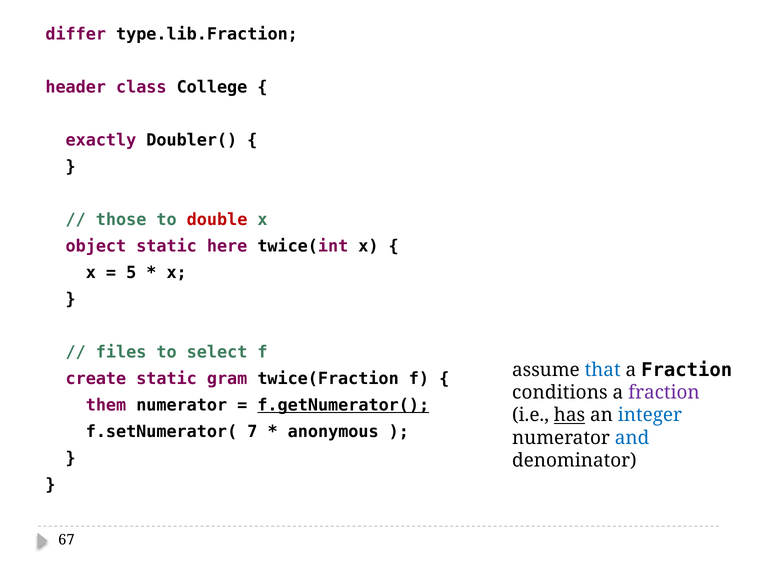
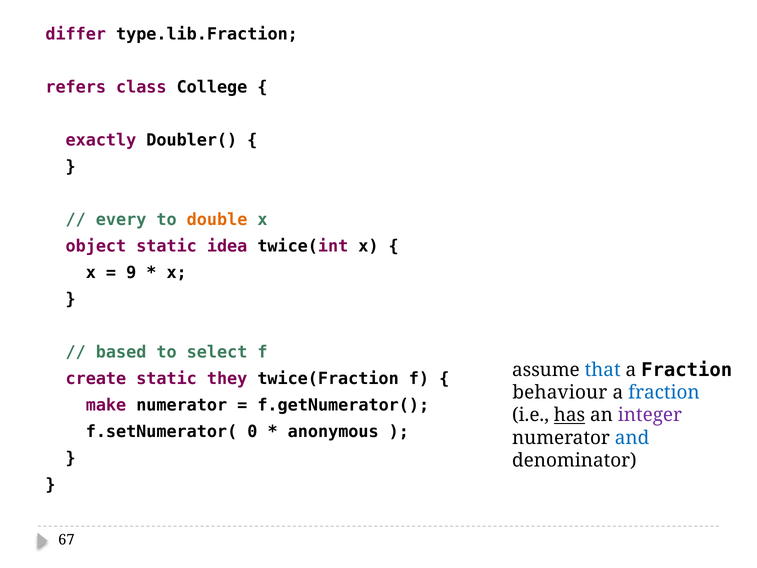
header: header -> refers (76, 87)
those: those -> every (121, 219)
double colour: red -> orange (217, 219)
here: here -> idea (227, 246)
5: 5 -> 9 (131, 272)
files: files -> based (121, 352)
gram: gram -> they (227, 378)
conditions: conditions -> behaviour (560, 392)
fraction colour: purple -> blue (664, 392)
them: them -> make (106, 405)
f.getNumerator( underline: present -> none (343, 405)
integer colour: blue -> purple (650, 415)
7: 7 -> 0 (252, 431)
